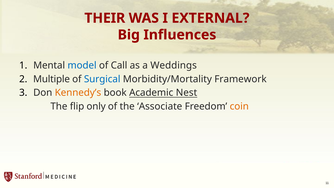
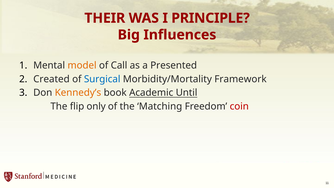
EXTERNAL: EXTERNAL -> PRINCIPLE (211, 18)
model colour: blue -> orange (82, 65)
Weddings: Weddings -> Presented (174, 65)
Multiple: Multiple -> Created (51, 79)
Nest: Nest -> Until (187, 93)
Associate: Associate -> Matching (160, 106)
coin colour: orange -> red (239, 106)
